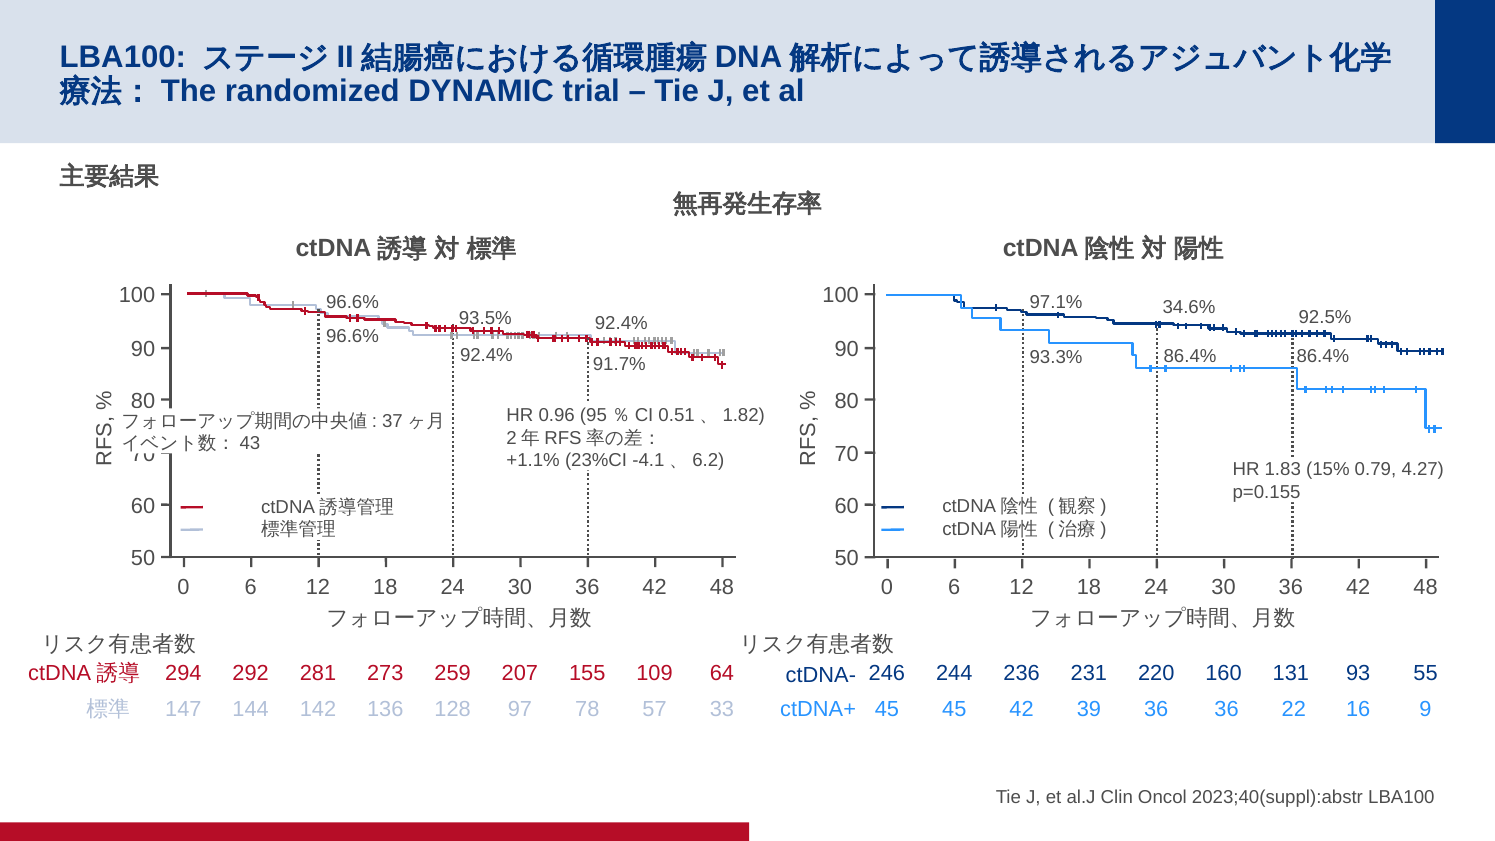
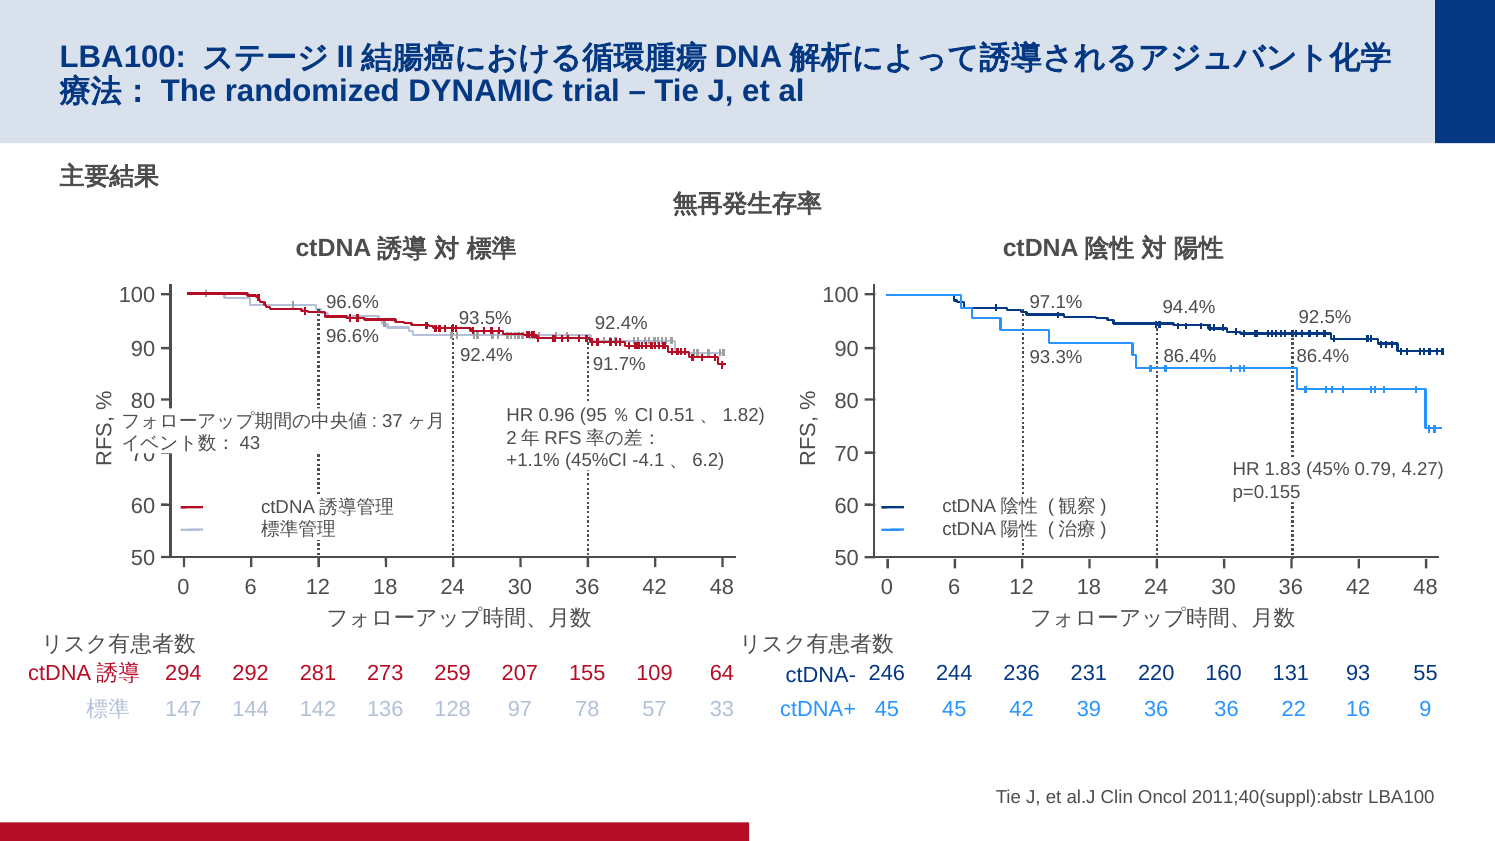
34.6%: 34.6% -> 94.4% (1189, 307)
23%CI: 23%CI -> 45%CI (596, 460)
15%: 15% -> 45% (1328, 470)
2023;40(suppl):abstr: 2023;40(suppl):abstr -> 2011;40(suppl):abstr (1277, 797)
